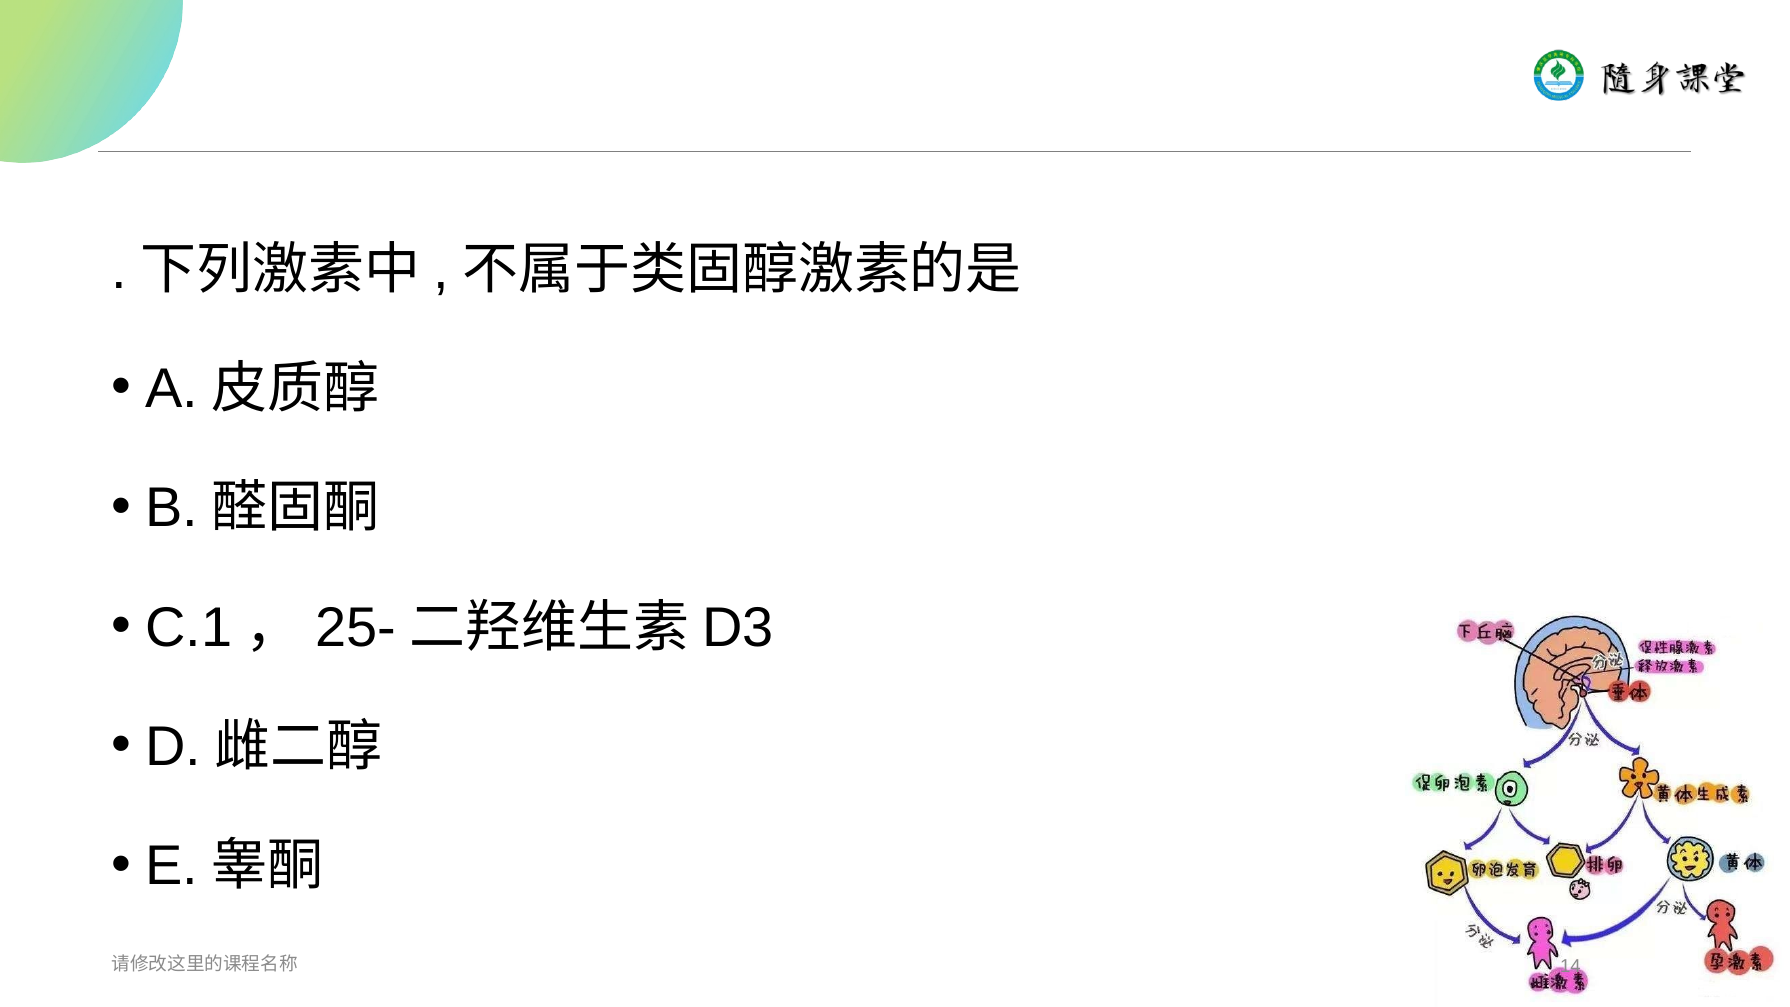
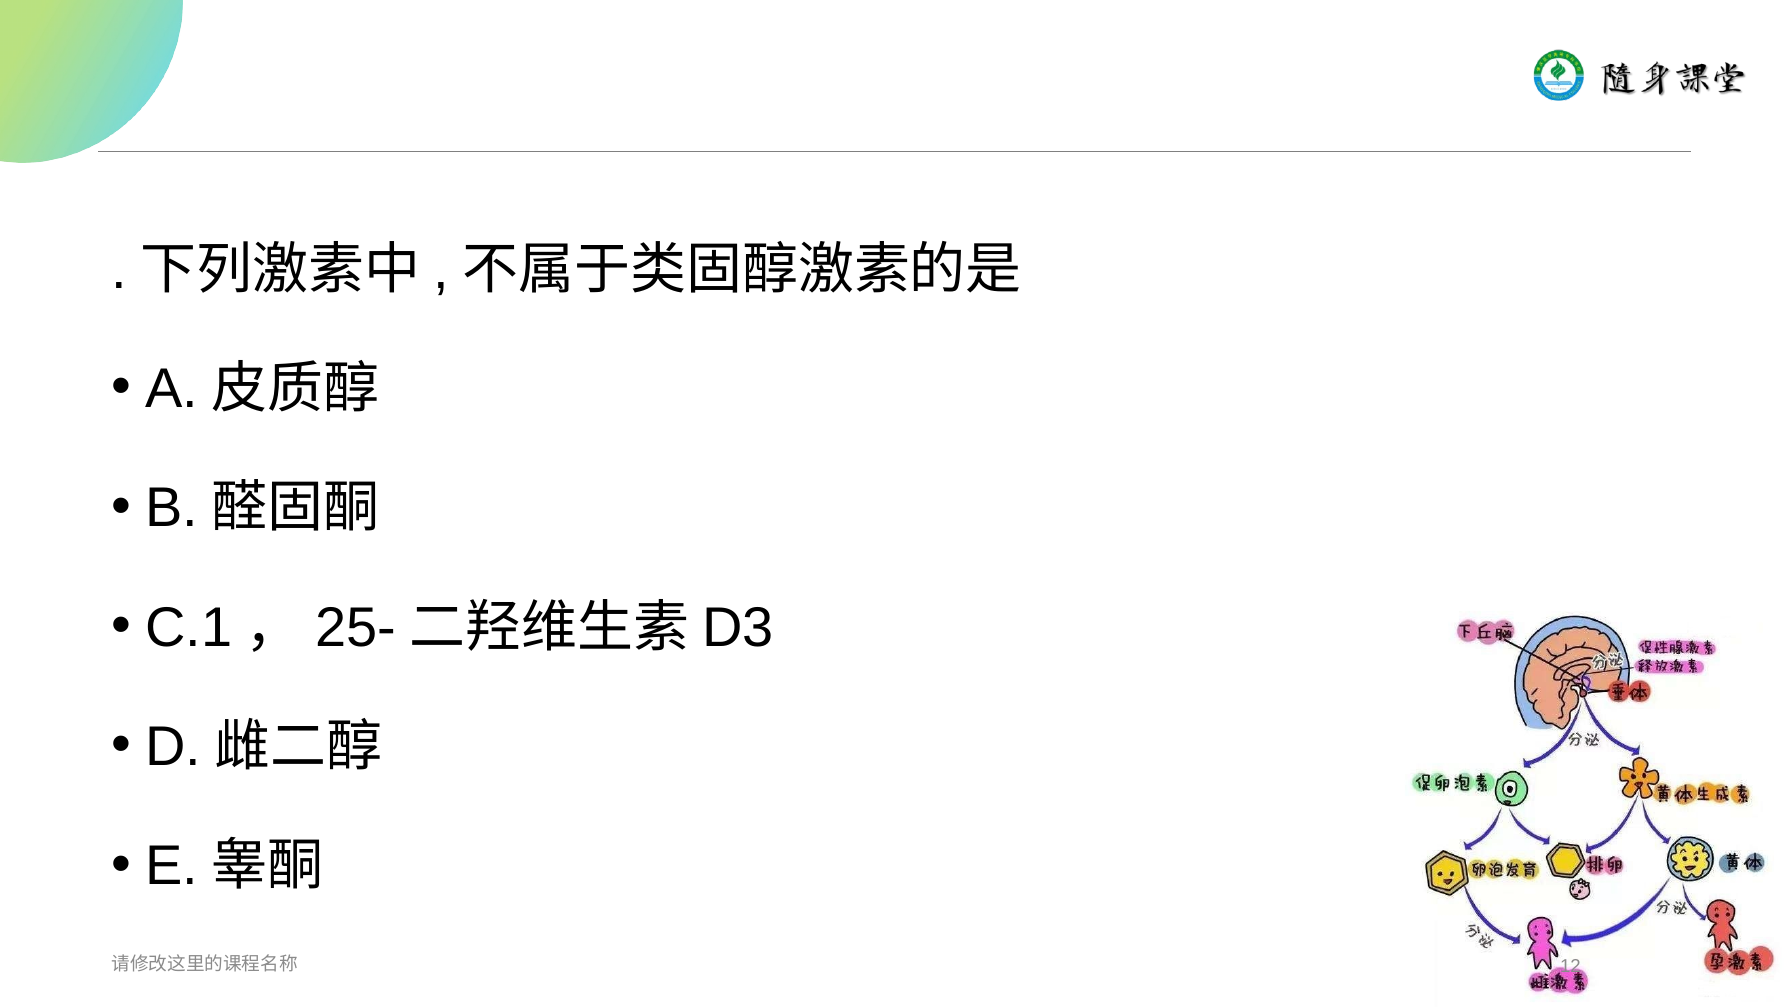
14: 14 -> 12 (1570, 967)
